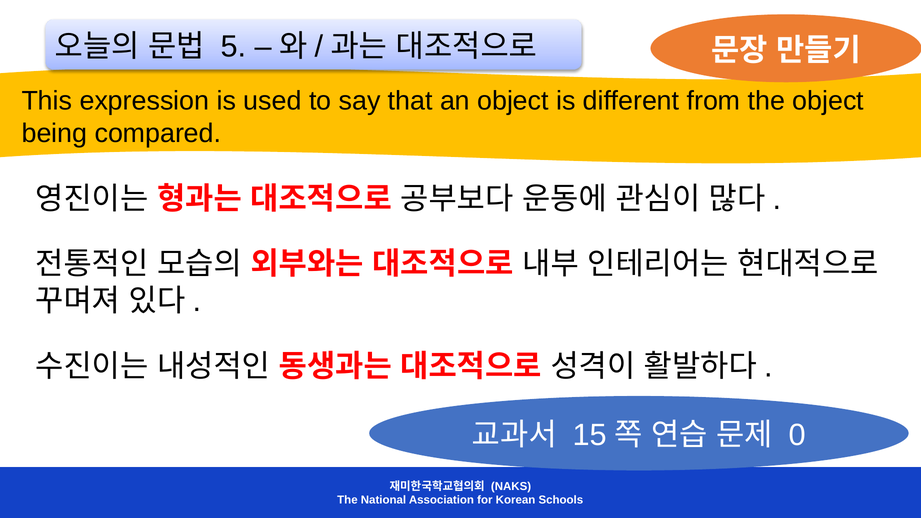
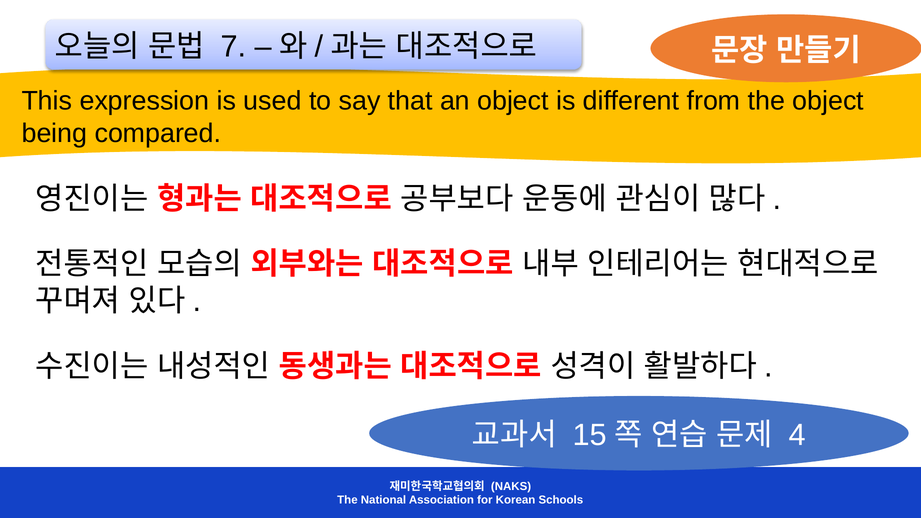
5: 5 -> 7 (233, 47)
0: 0 -> 4 (797, 435)
